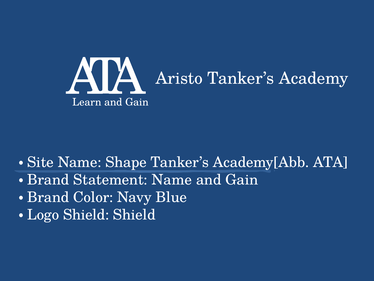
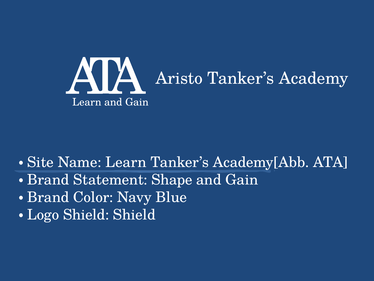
Name Shape: Shape -> Learn (126, 162)
Statement Name: Name -> Shape (172, 179)
